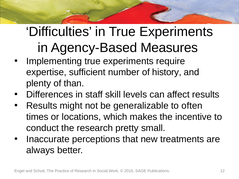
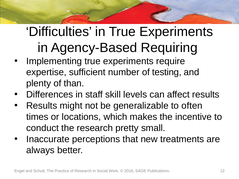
Measures: Measures -> Requiring (169, 48)
history: history -> testing (167, 72)
